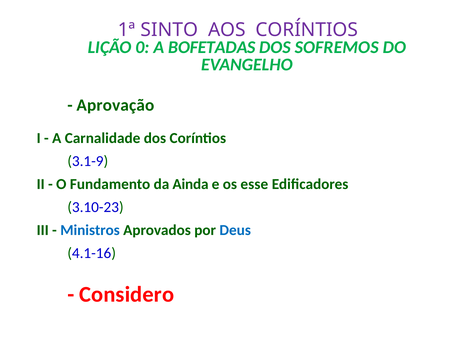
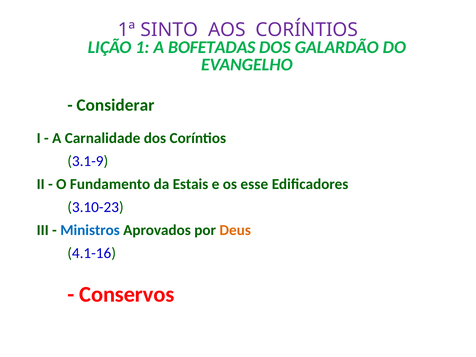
0: 0 -> 1 (143, 47)
SOFREMOS: SOFREMOS -> GALARDÃO (337, 47)
Aprovação: Aprovação -> Considerar (115, 105)
Ainda: Ainda -> Estais (190, 184)
Deus colour: blue -> orange (235, 230)
Considero: Considero -> Conservos (127, 294)
